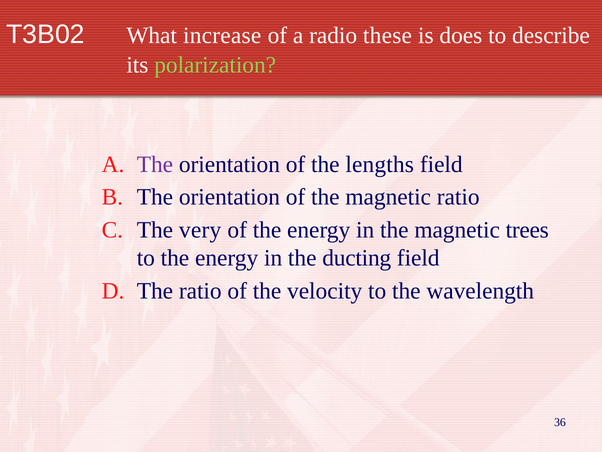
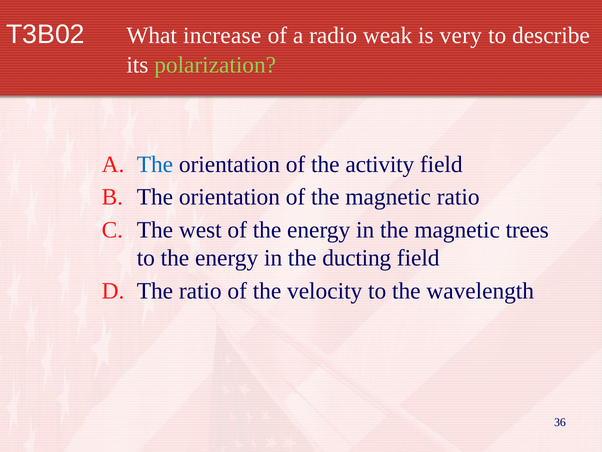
these: these -> weak (388, 35)
does: does -> very (461, 35)
The colour: purple -> blue (155, 164)
lengths: lengths -> activity (380, 164)
very: very -> west (200, 230)
